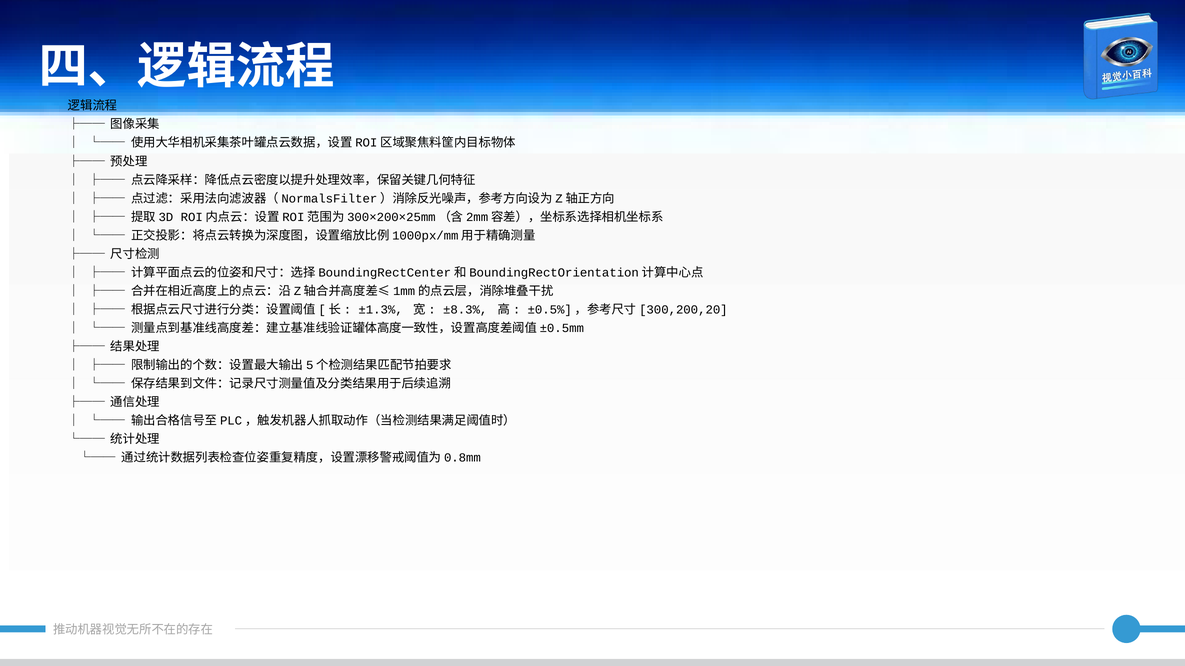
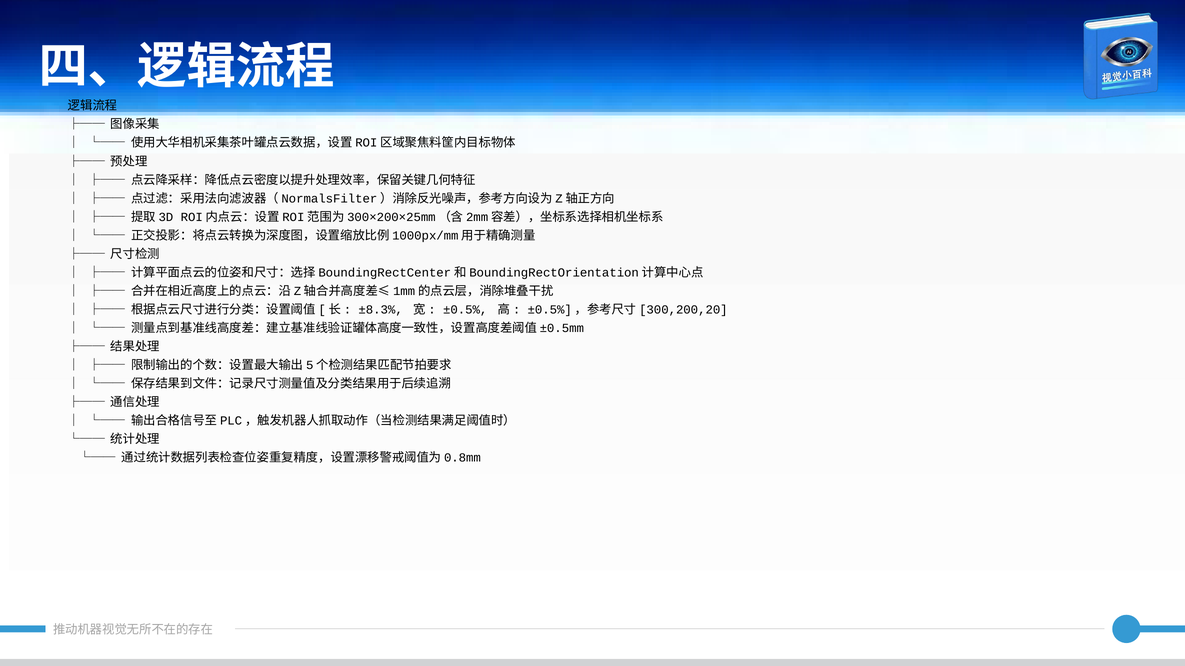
±1.3%: ±1.3% -> ±8.3% (381, 310)
±8.3%: ±8.3% -> ±0.5% (465, 310)
